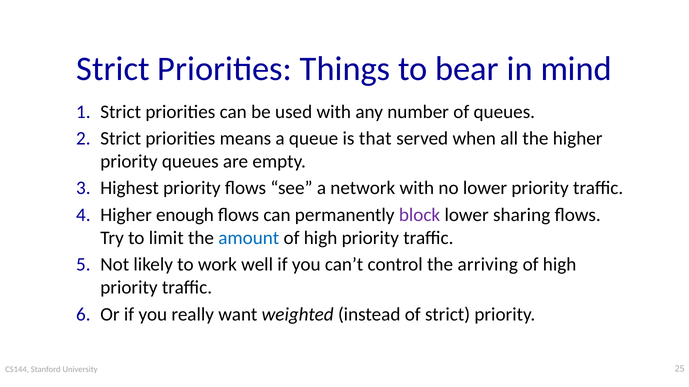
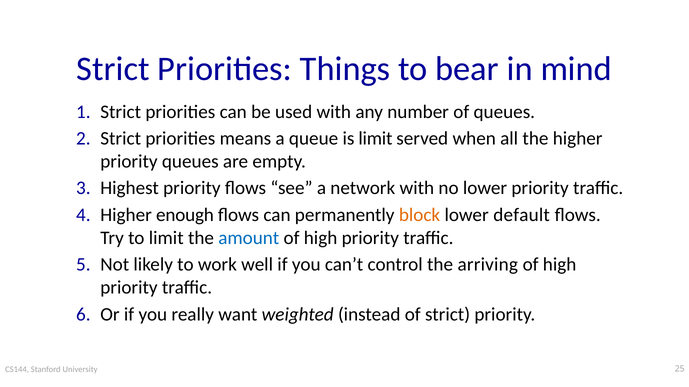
is that: that -> limit (375, 139)
block colour: purple -> orange (420, 215)
sharing: sharing -> default (522, 215)
